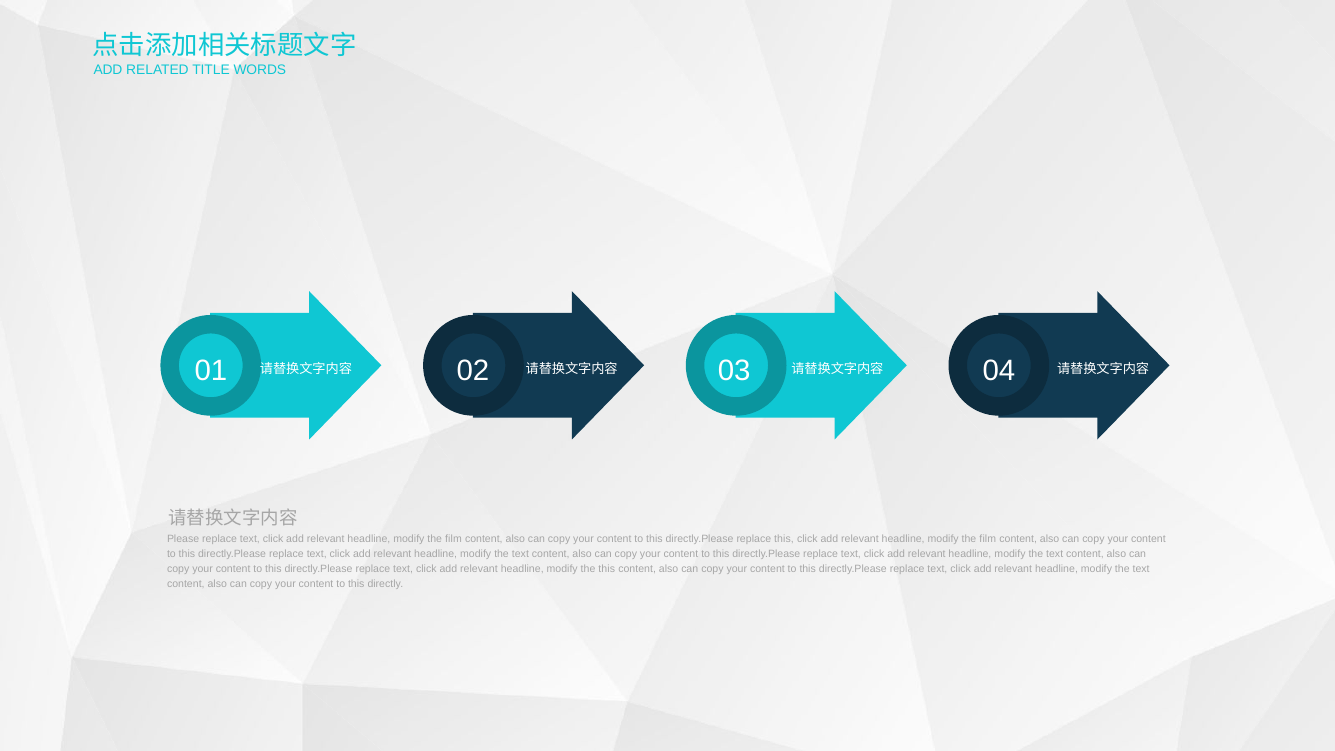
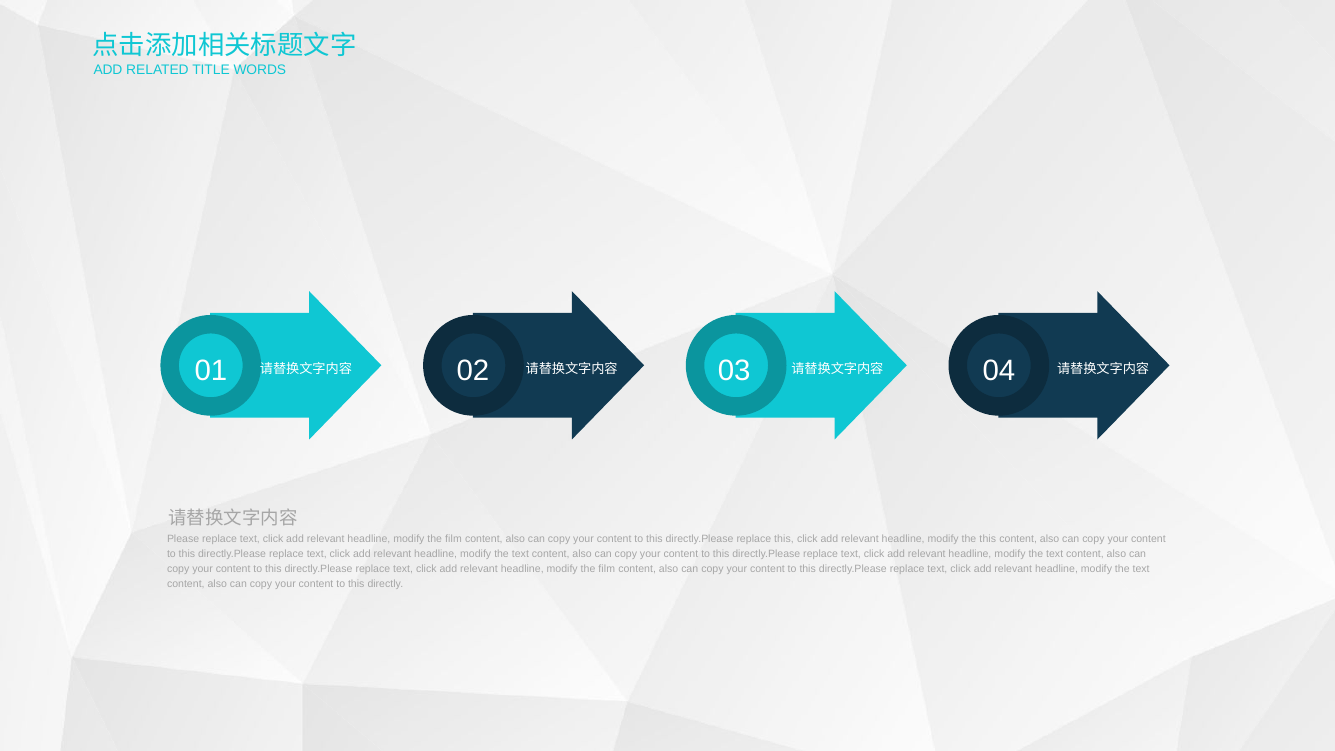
film: film -> this (988, 539)
this: this -> film (607, 569)
